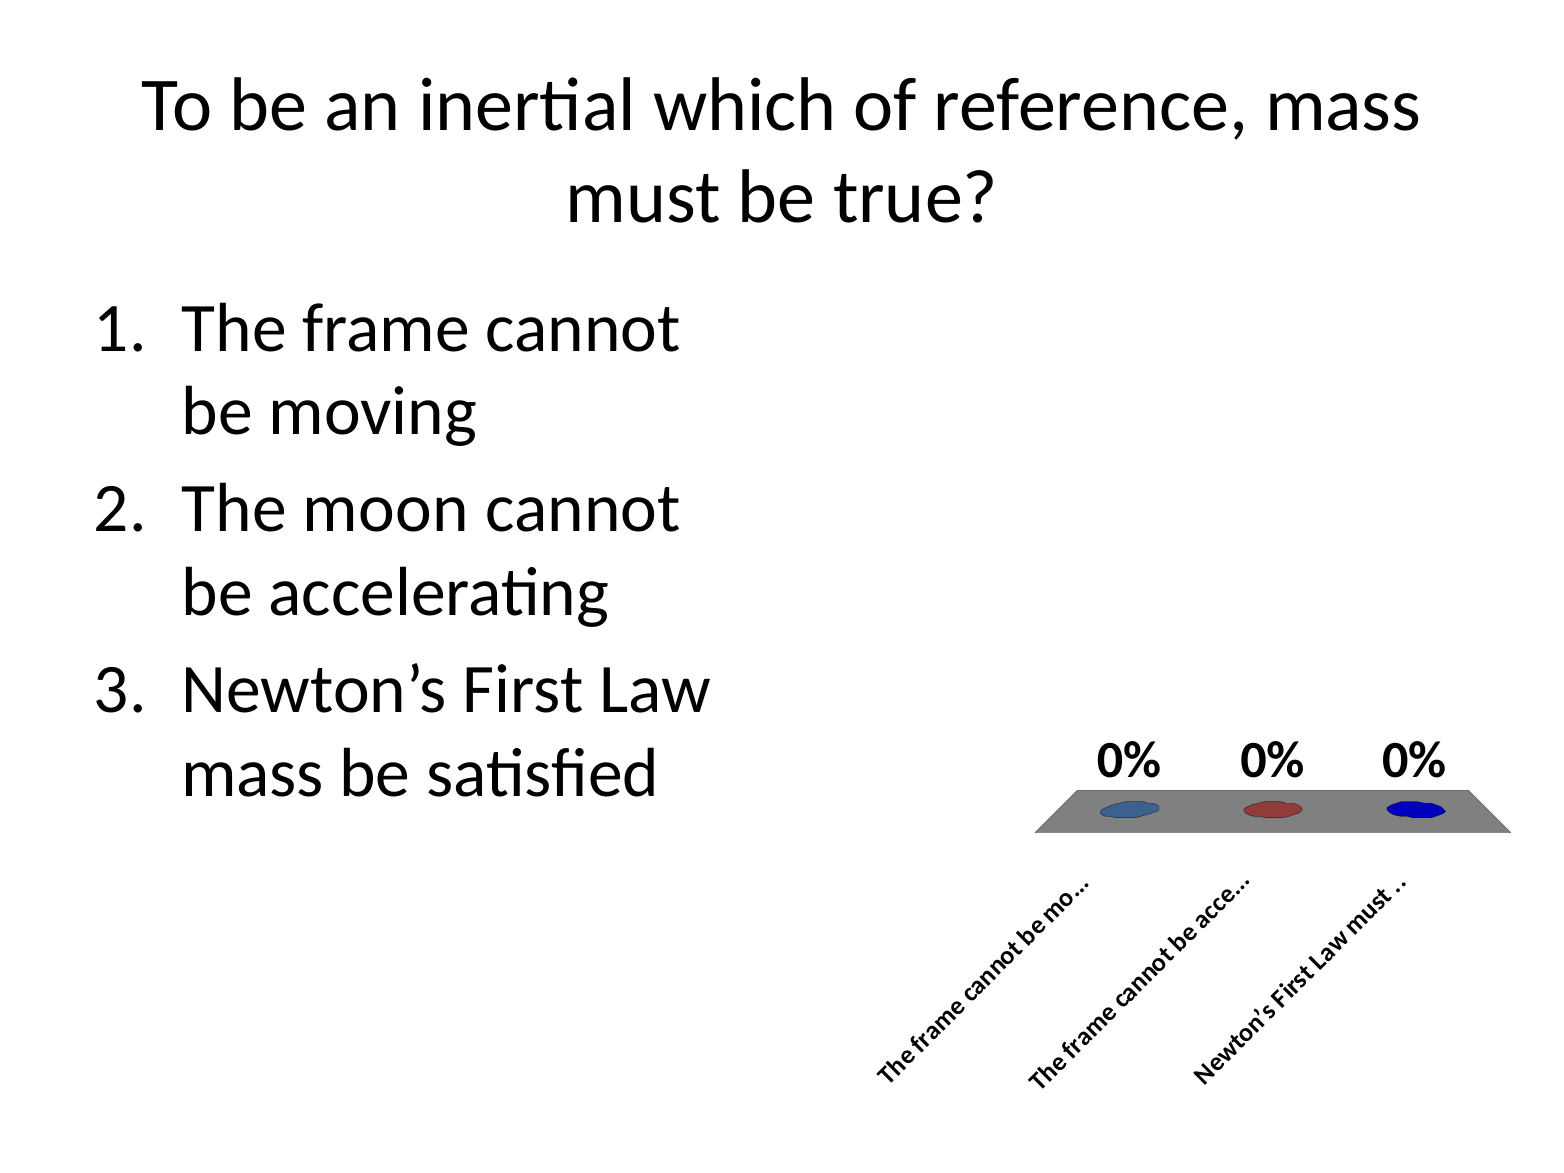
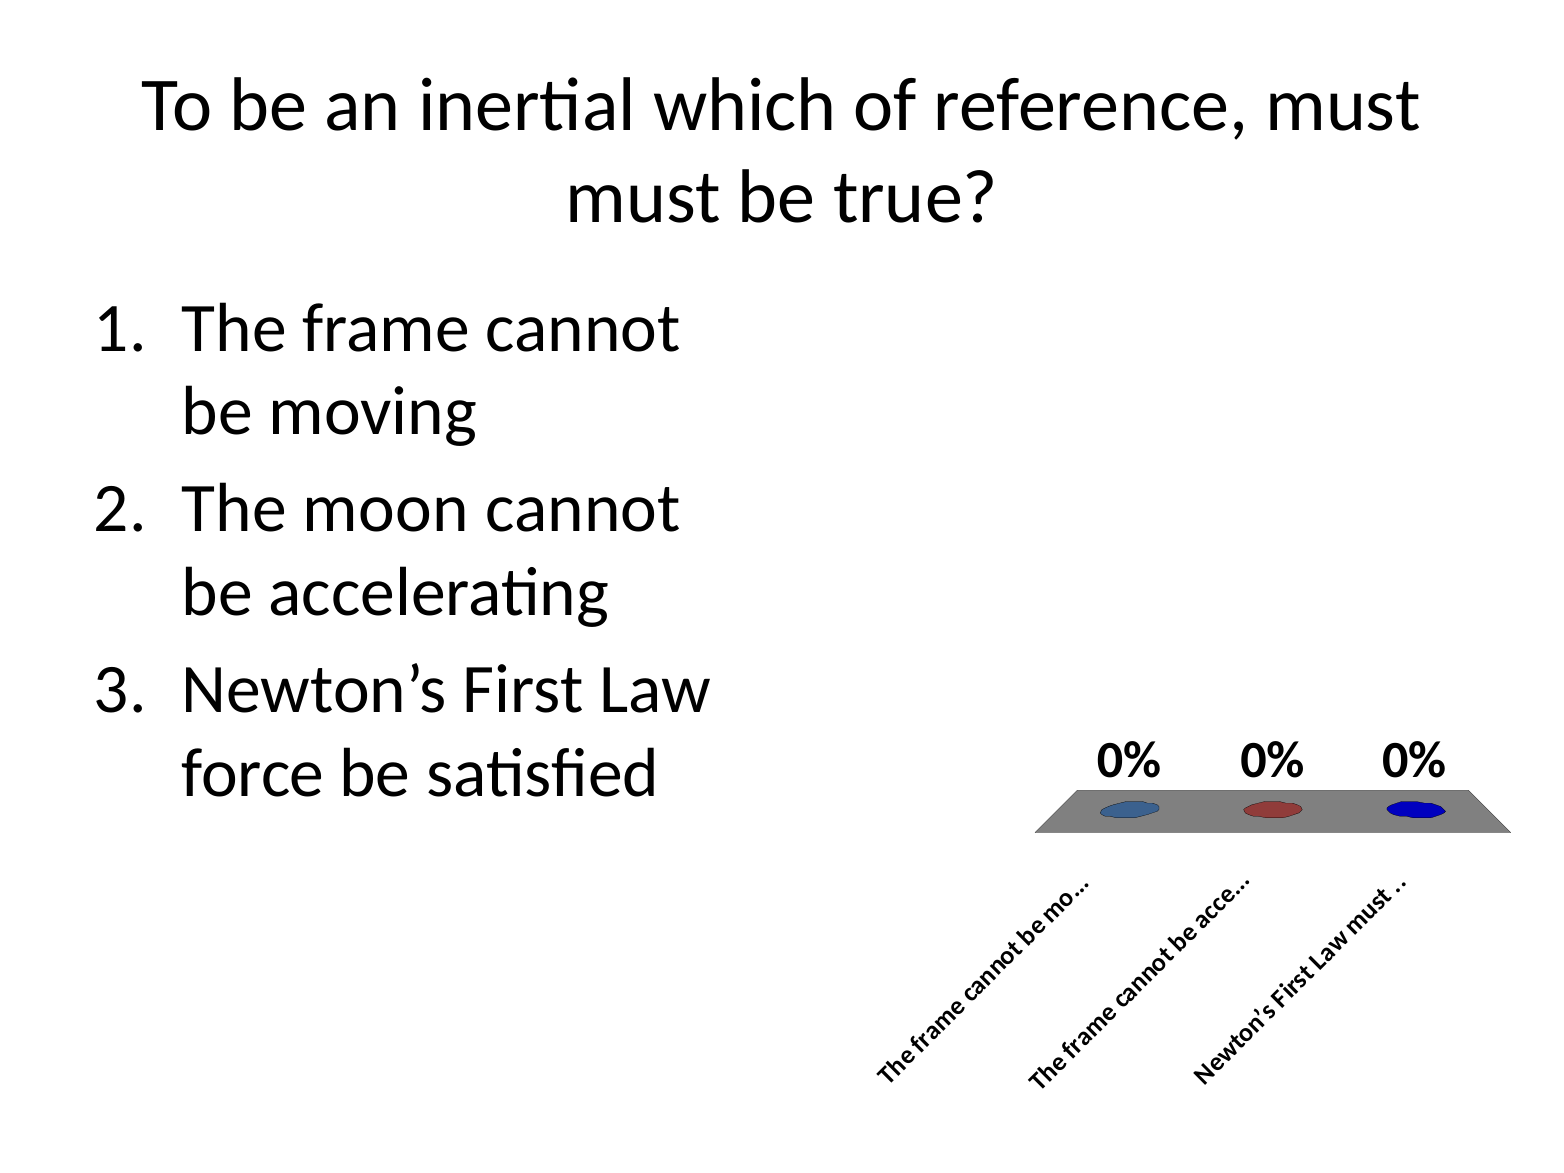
reference mass: mass -> must (1343, 106)
mass: mass -> force (253, 773)
